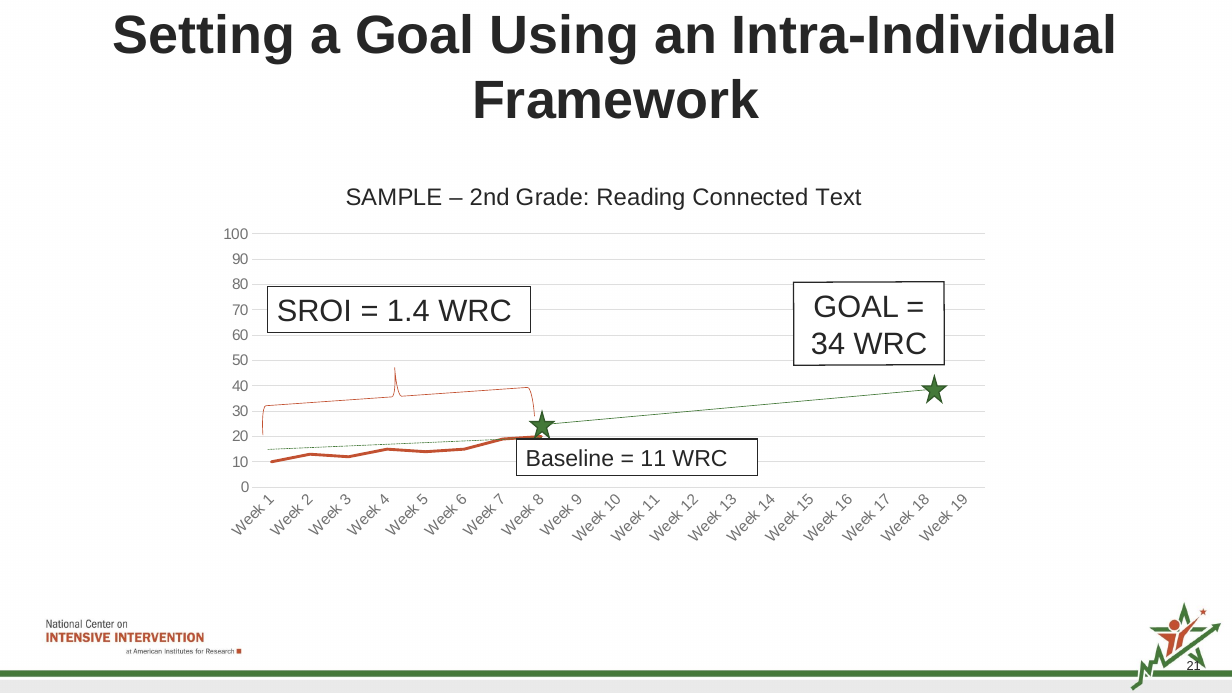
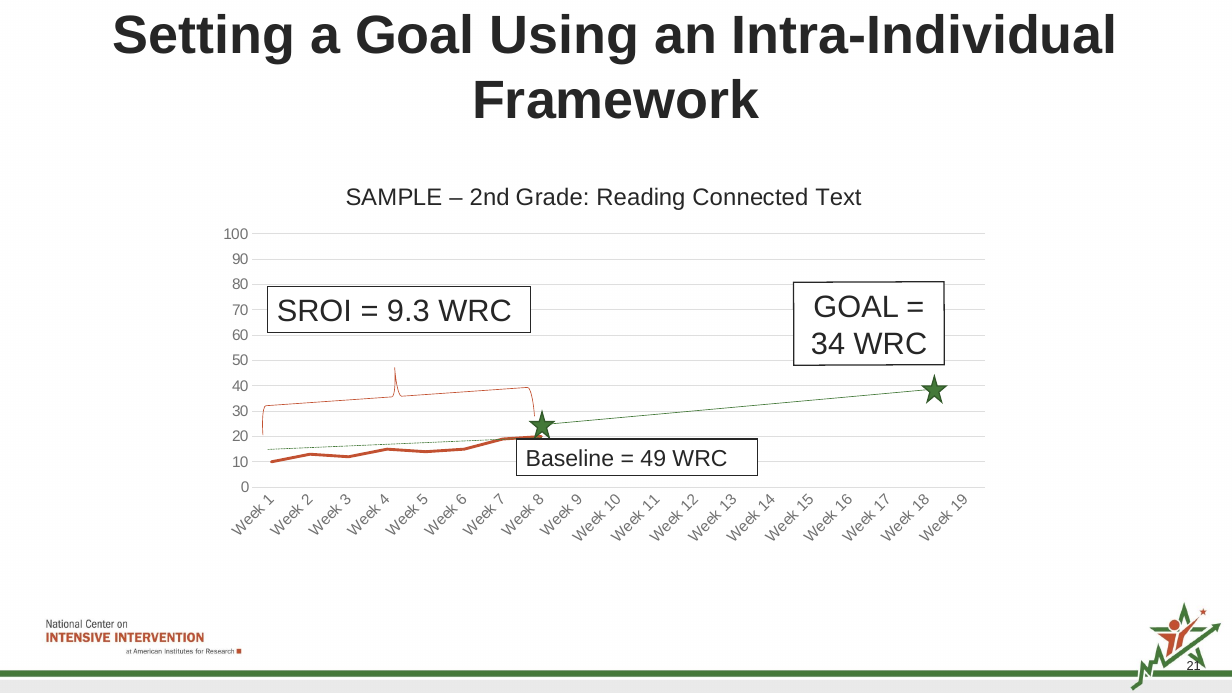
1.4: 1.4 -> 9.3 (408, 312)
11: 11 -> 49 (653, 459)
